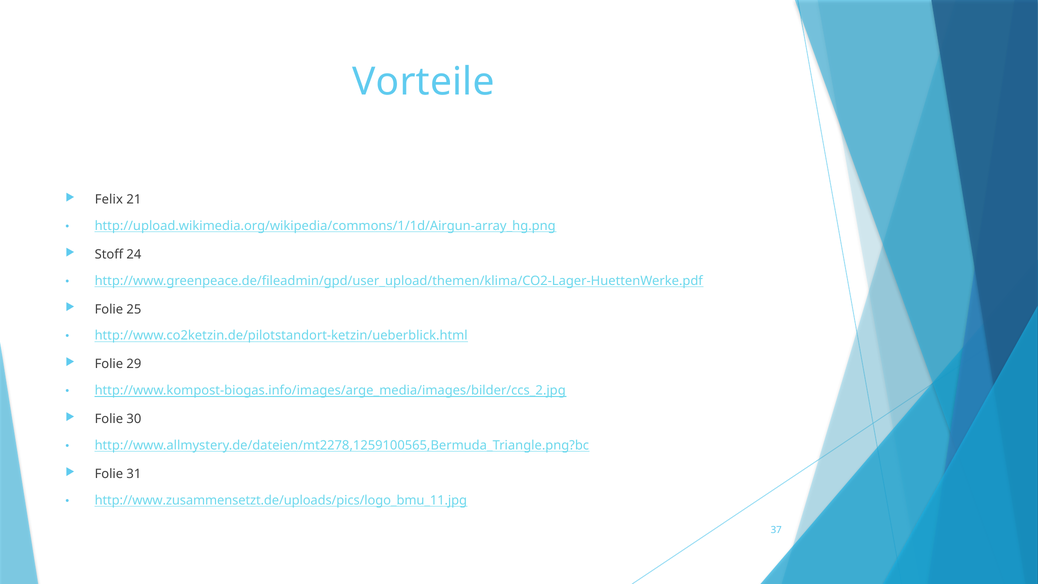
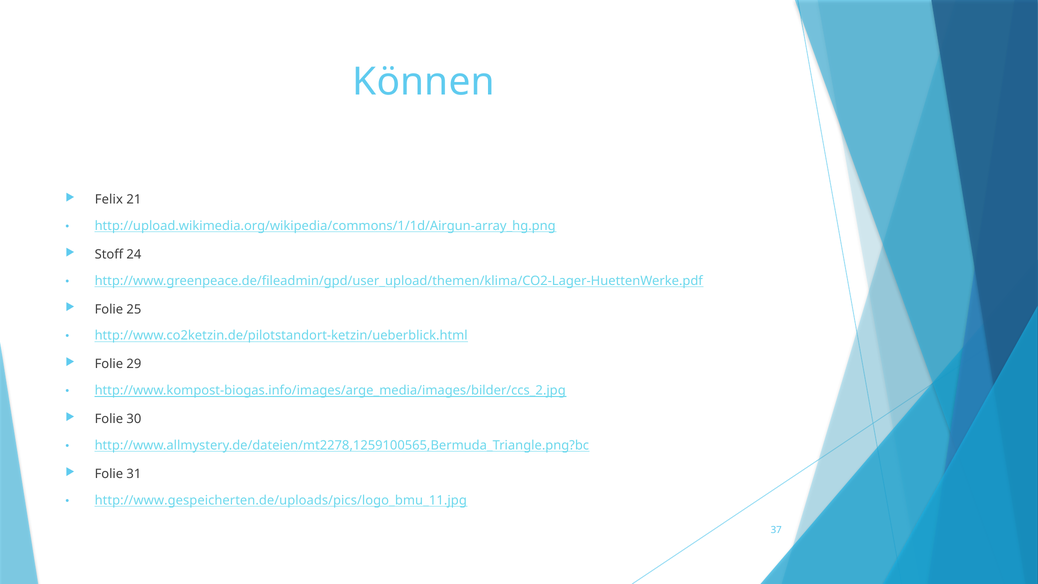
Vorteile: Vorteile -> Können (424, 82)
http://www.zusammensetzt.de/uploads/pics/logo_bmu_11.jpg: http://www.zusammensetzt.de/uploads/pics/logo_bmu_11.jpg -> http://www.gespeicherten.de/uploads/pics/logo_bmu_11.jpg (281, 500)
